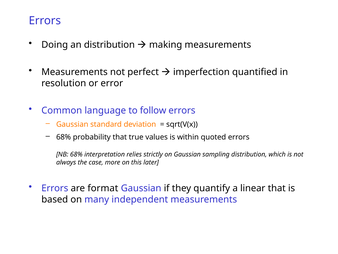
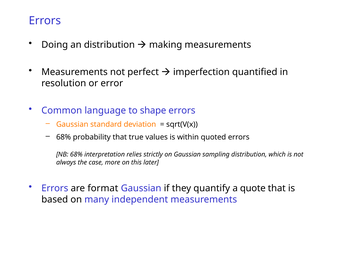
follow: follow -> shape (153, 110)
linear: linear -> quote (253, 188)
